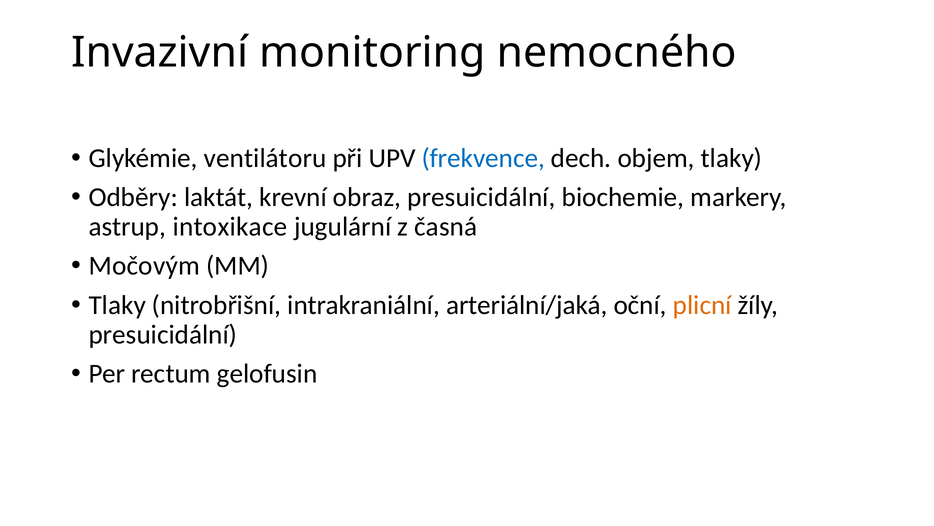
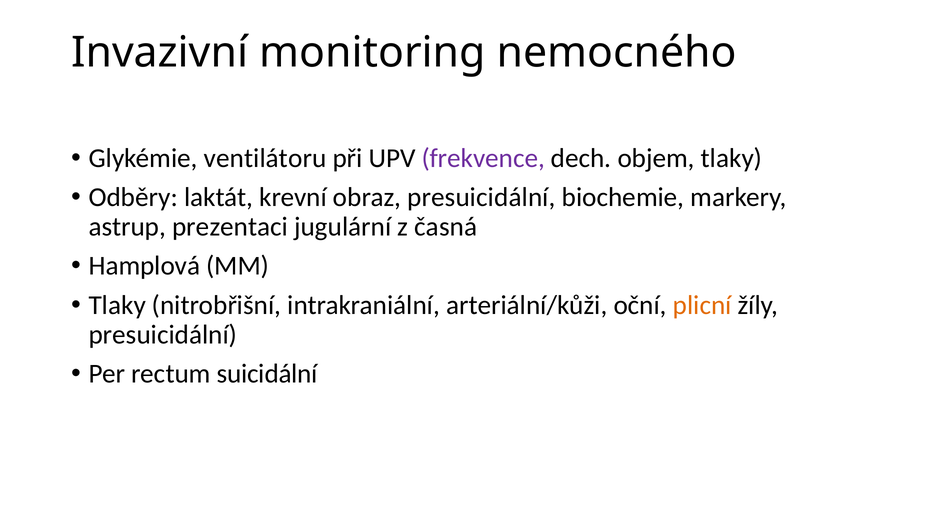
frekvence colour: blue -> purple (483, 158)
intoxikace: intoxikace -> prezentaci (230, 227)
Močovým: Močovým -> Hamplová (144, 266)
arteriální/jaká: arteriální/jaká -> arteriální/kůži (527, 305)
gelofusin: gelofusin -> suicidální (267, 373)
